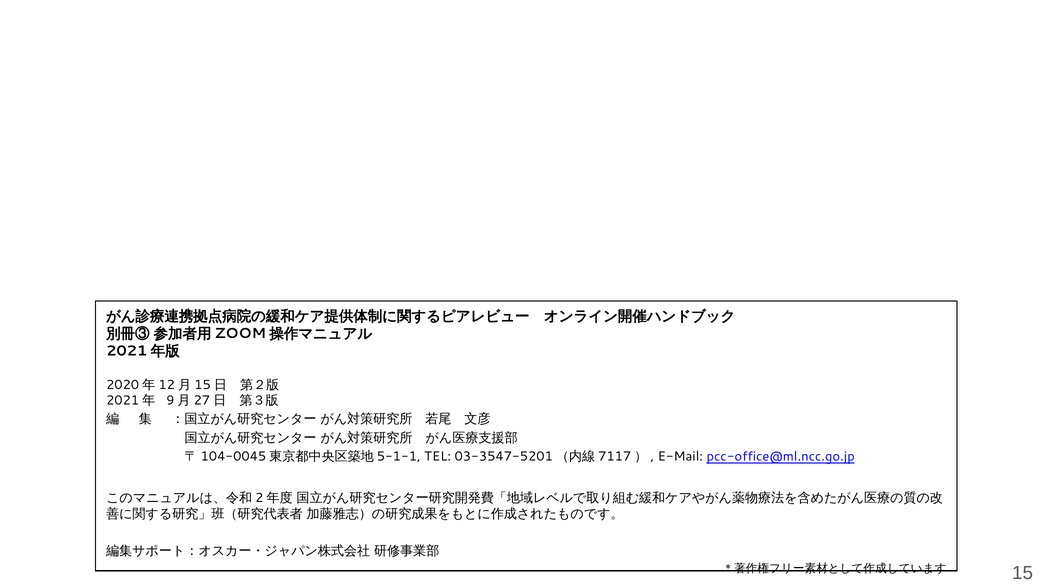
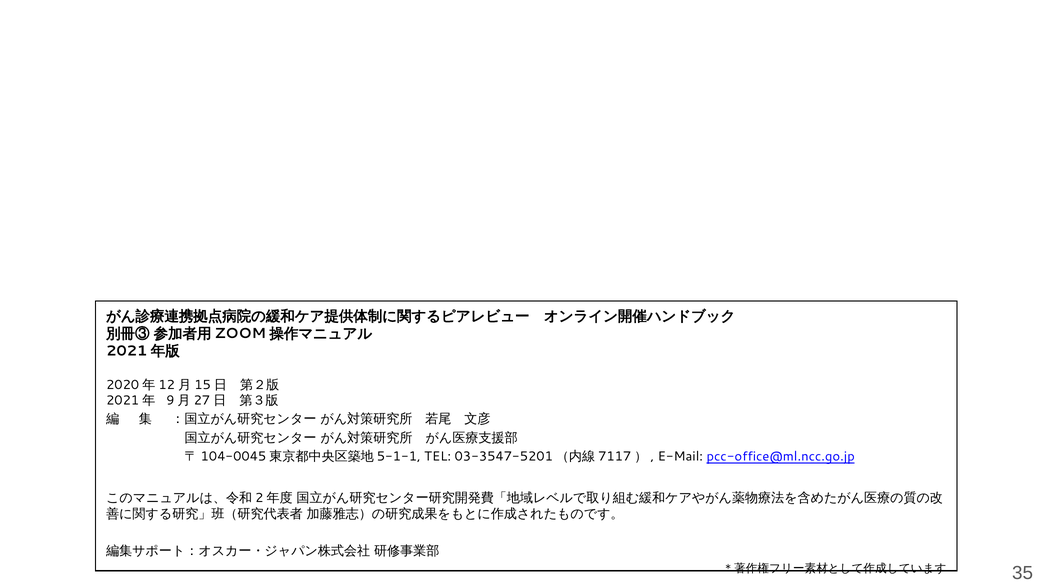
15: 15 -> 35 (1023, 573)
